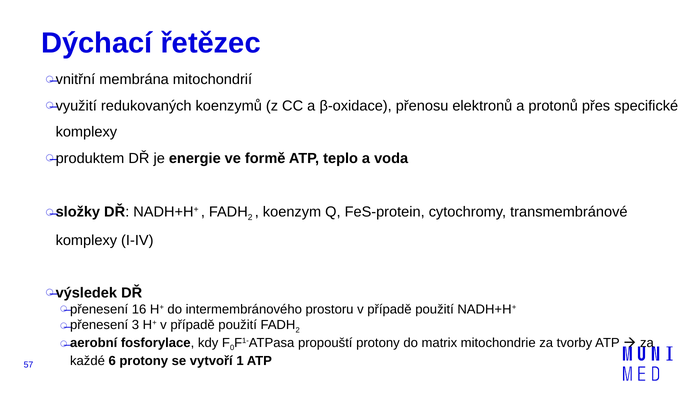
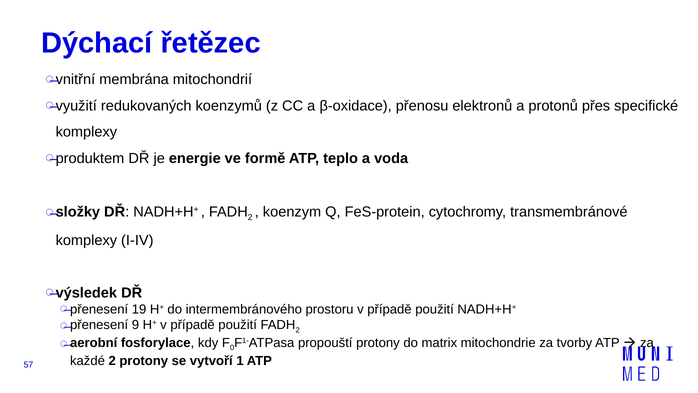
16: 16 -> 19 (139, 309)
3: 3 -> 9 (135, 325)
každé 6: 6 -> 2 (112, 360)
